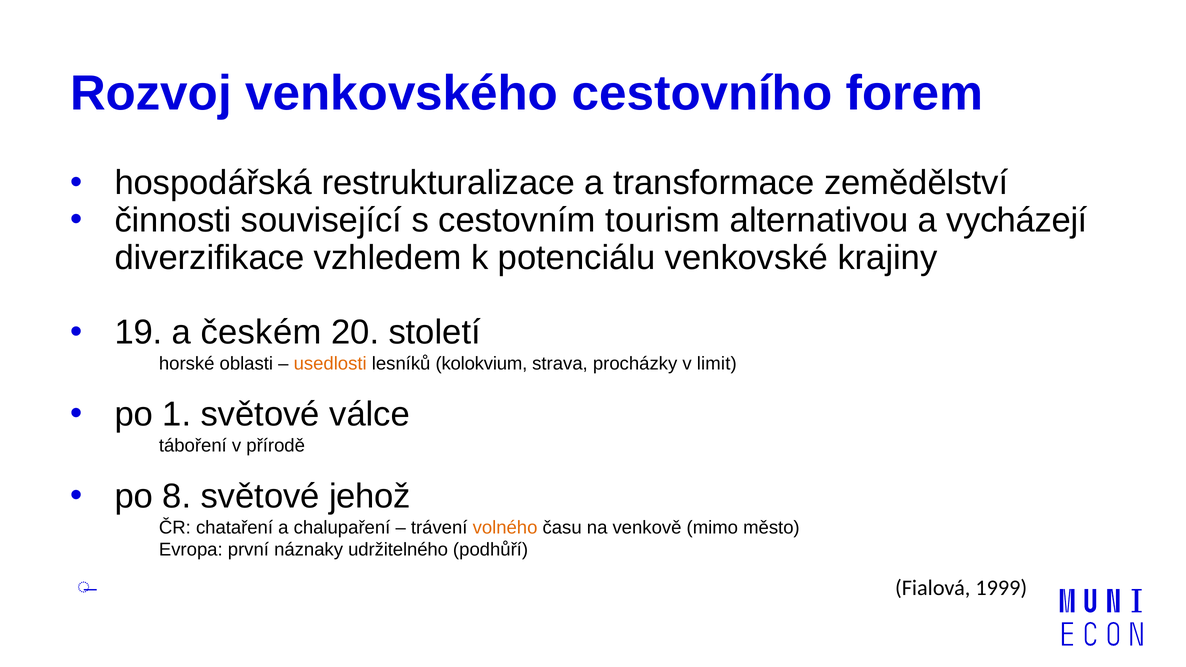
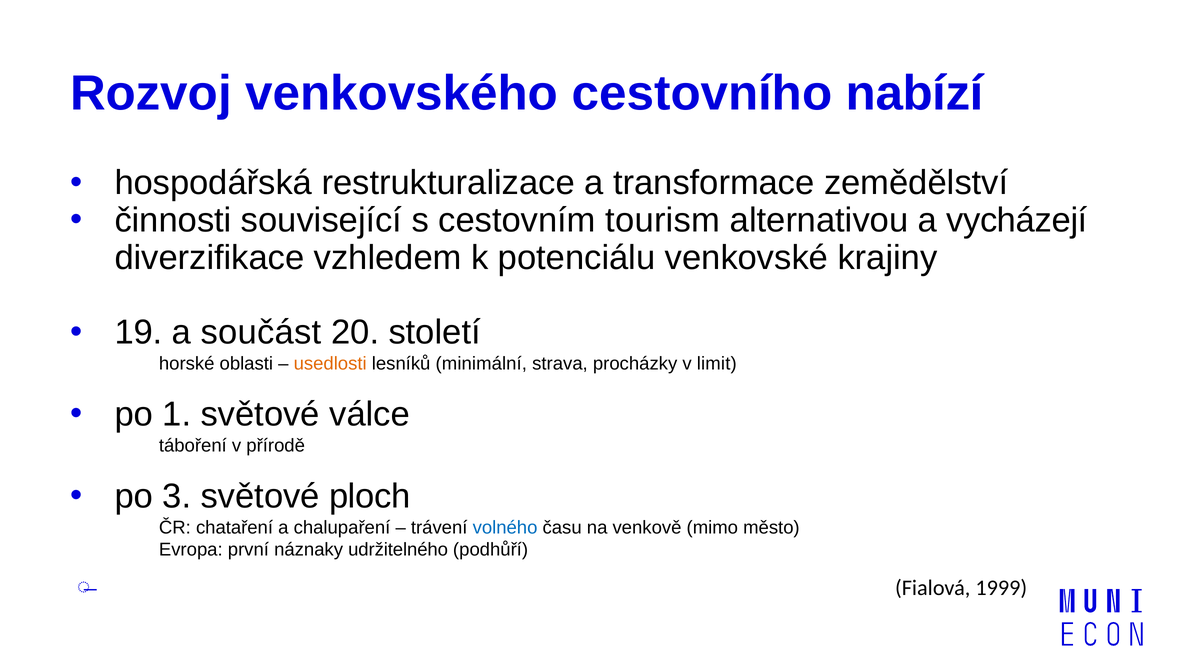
forem: forem -> nabízí (915, 93)
českém: českém -> součást (261, 333)
kolokvium: kolokvium -> minimální (481, 364)
8: 8 -> 3 (177, 496)
jehož: jehož -> ploch (370, 496)
volného colour: orange -> blue (505, 528)
